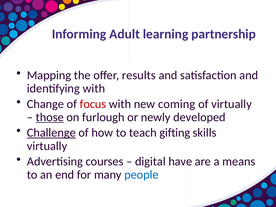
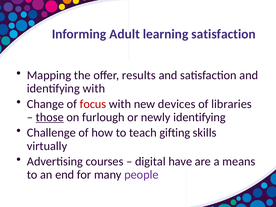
learning partnership: partnership -> satisfaction (224, 34)
coming: coming -> devices (177, 104)
of virtually: virtually -> libraries (232, 104)
newly developed: developed -> identifying (199, 117)
Challenge underline: present -> none (51, 133)
people colour: blue -> purple (141, 175)
